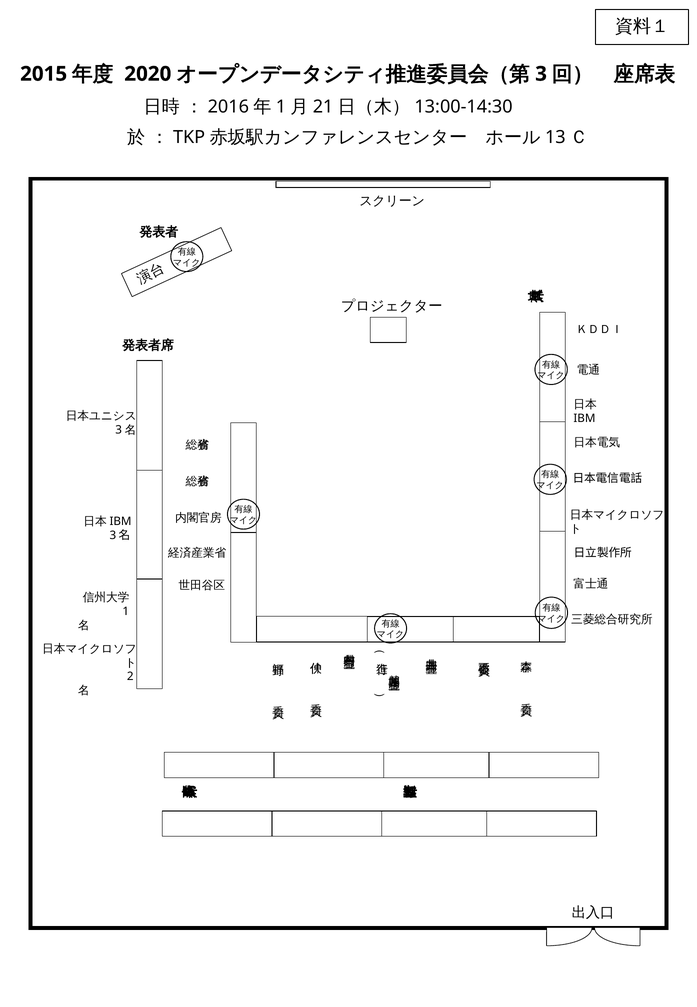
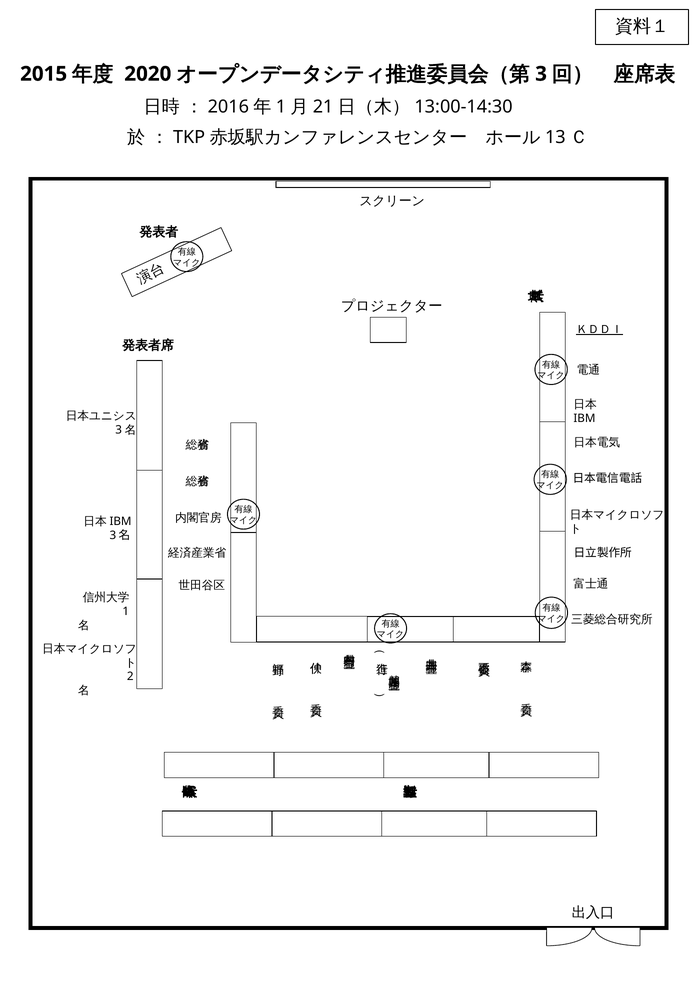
ＫＤＤＩ underline: none -> present (599, 329)
